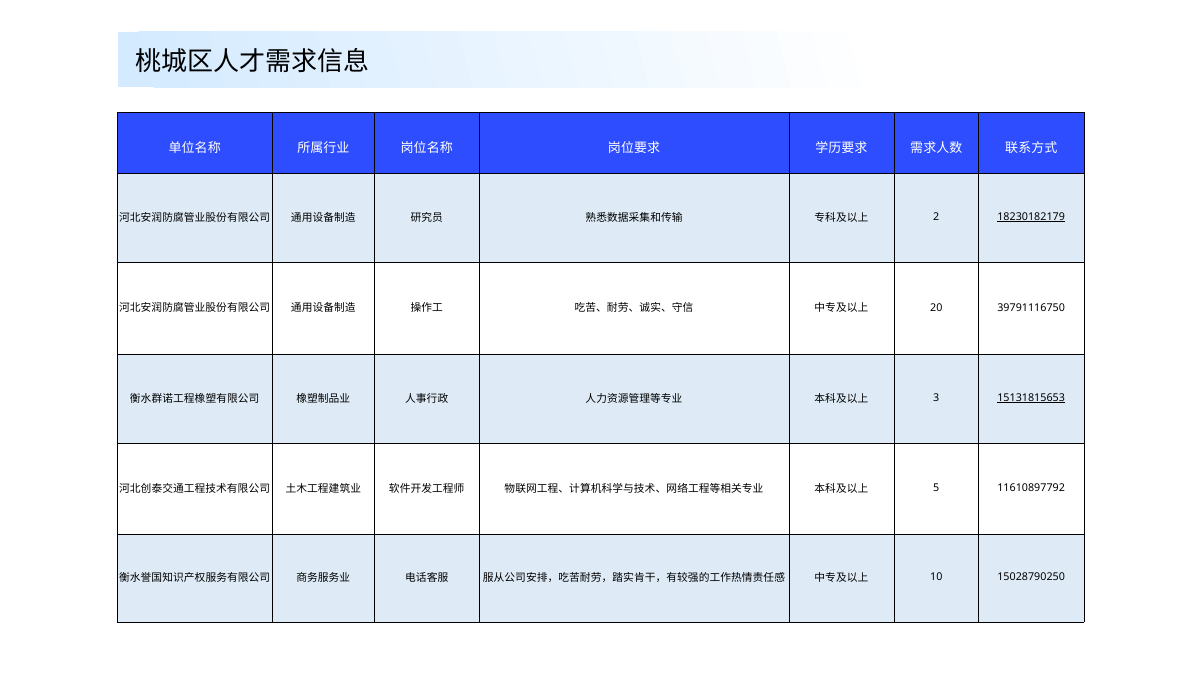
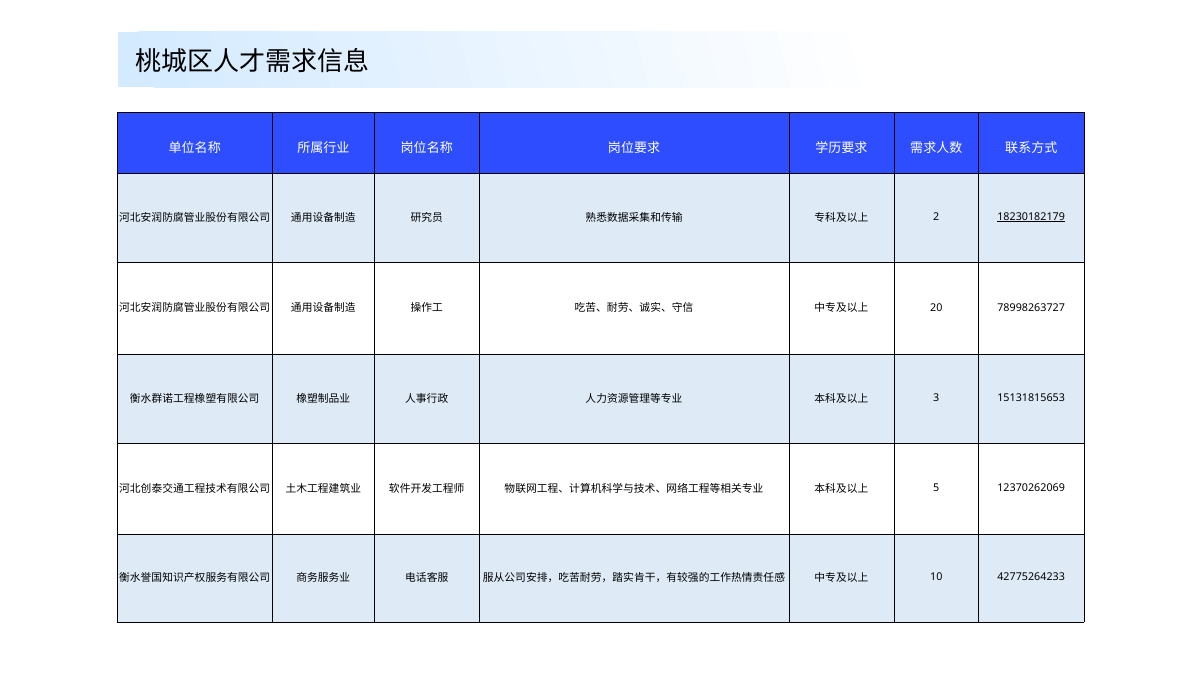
39791116750: 39791116750 -> 78998263727 (1031, 308)
15131815653 underline: present -> none (1031, 398)
11610897792: 11610897792 -> 12370262069 (1031, 488)
15028790250: 15028790250 -> 42775264233 (1031, 577)
